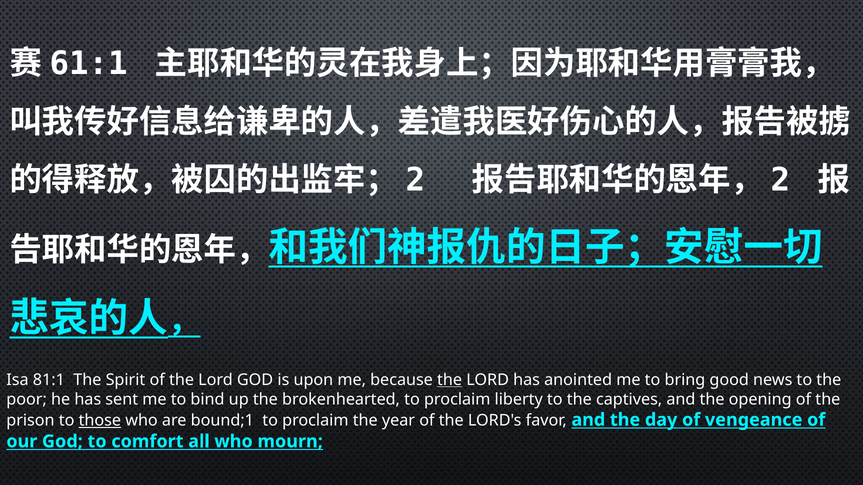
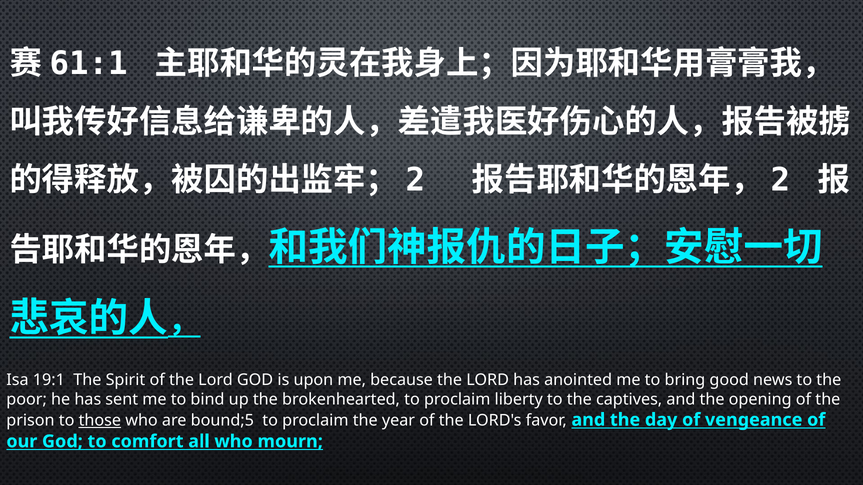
81:1: 81:1 -> 19:1 (49, 380)
the underline: present -> none (450, 380)
bound;1: bound;1 -> bound;5 (222, 421)
